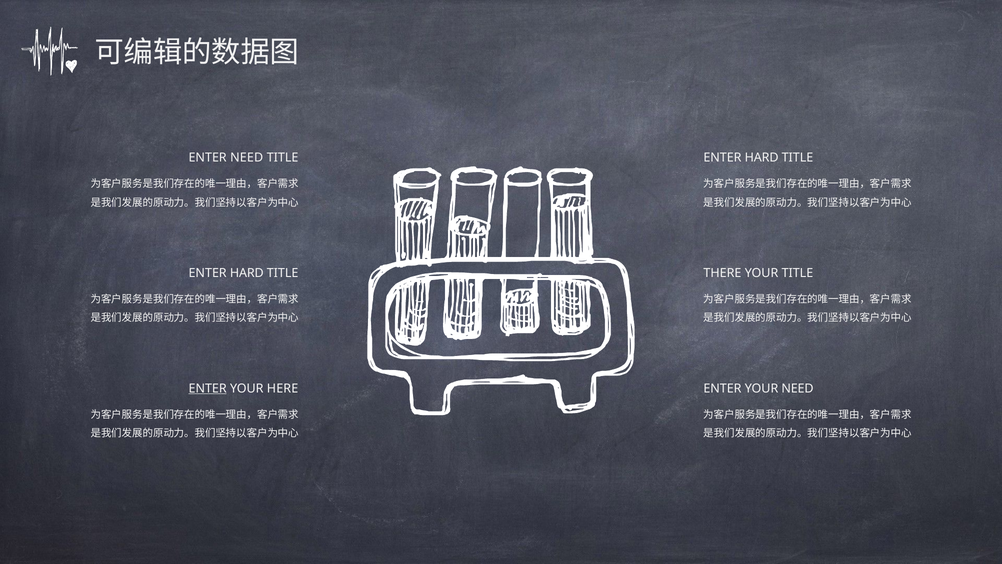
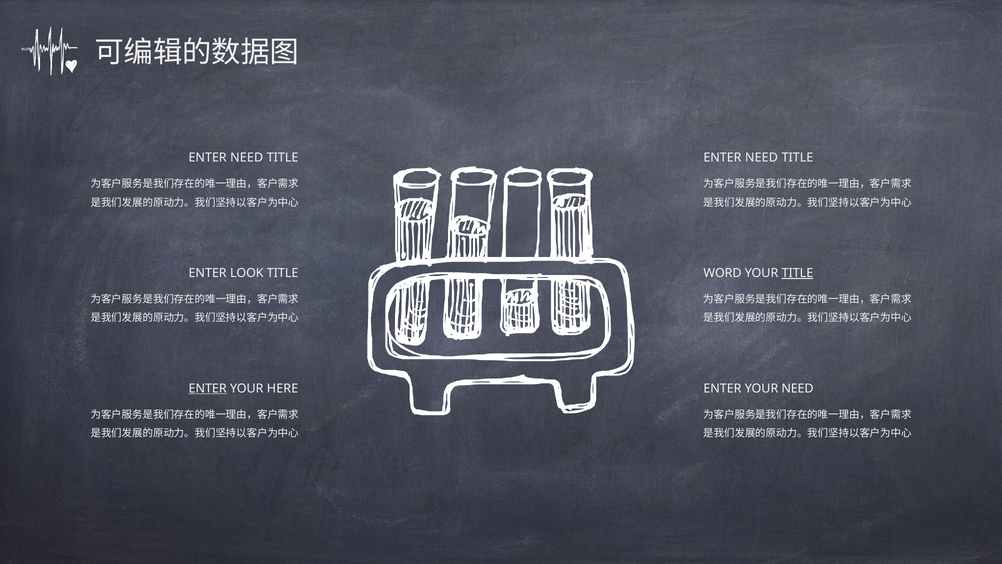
HARD: HARD -> NEED (761, 157)
HARD: HARD -> LOOK (247, 273)
THERE: THERE -> WORD (722, 273)
TITLE underline: none -> present (797, 273)
